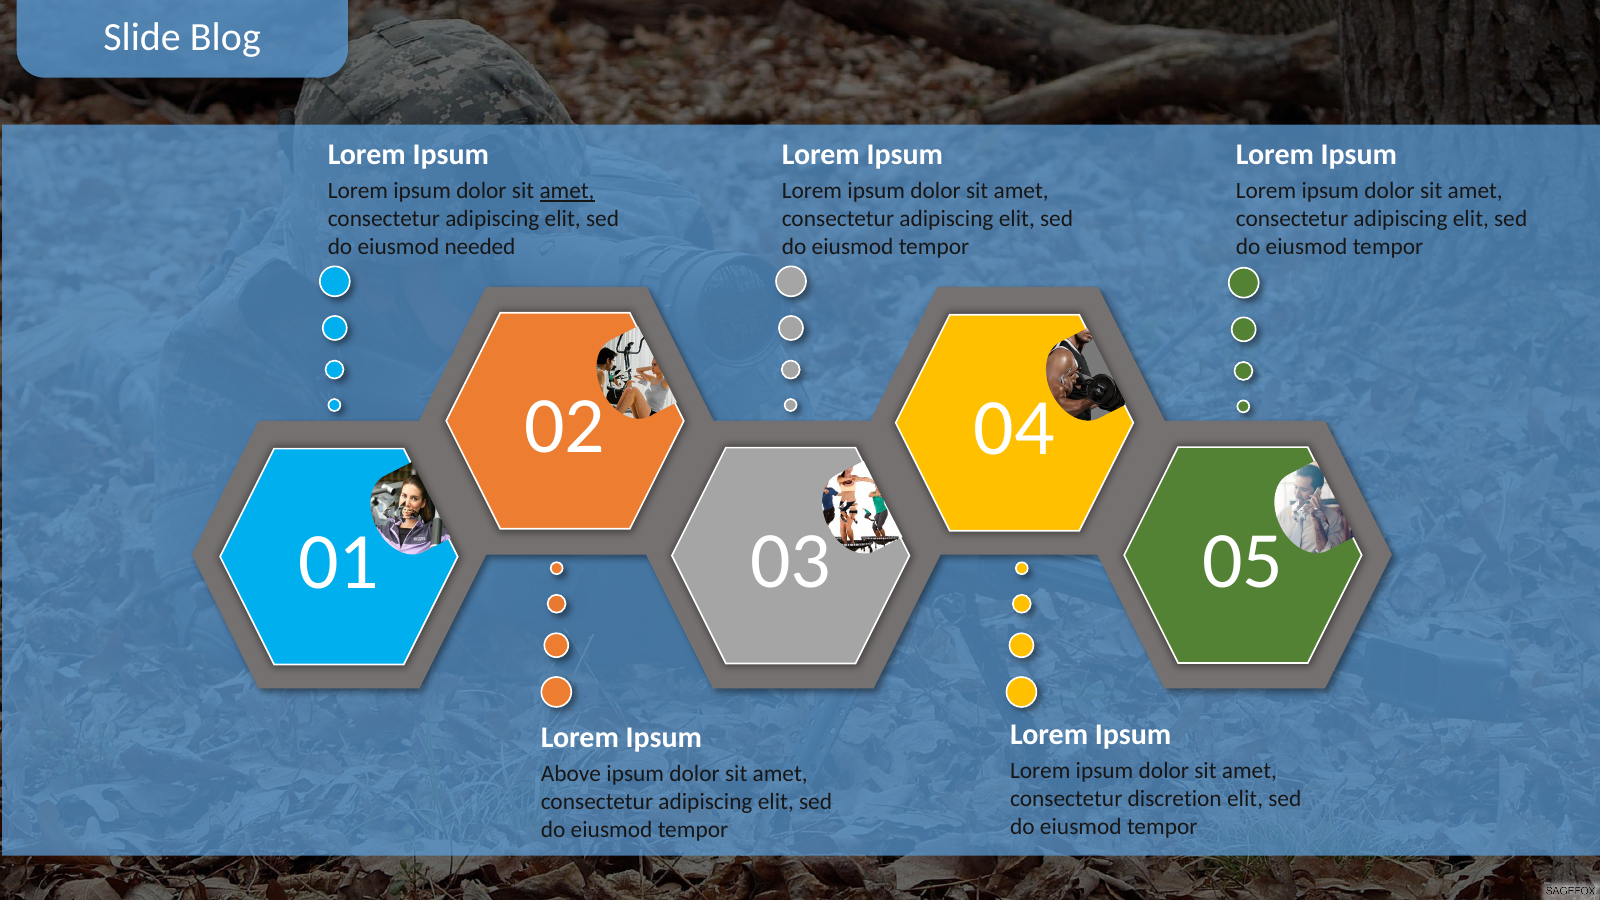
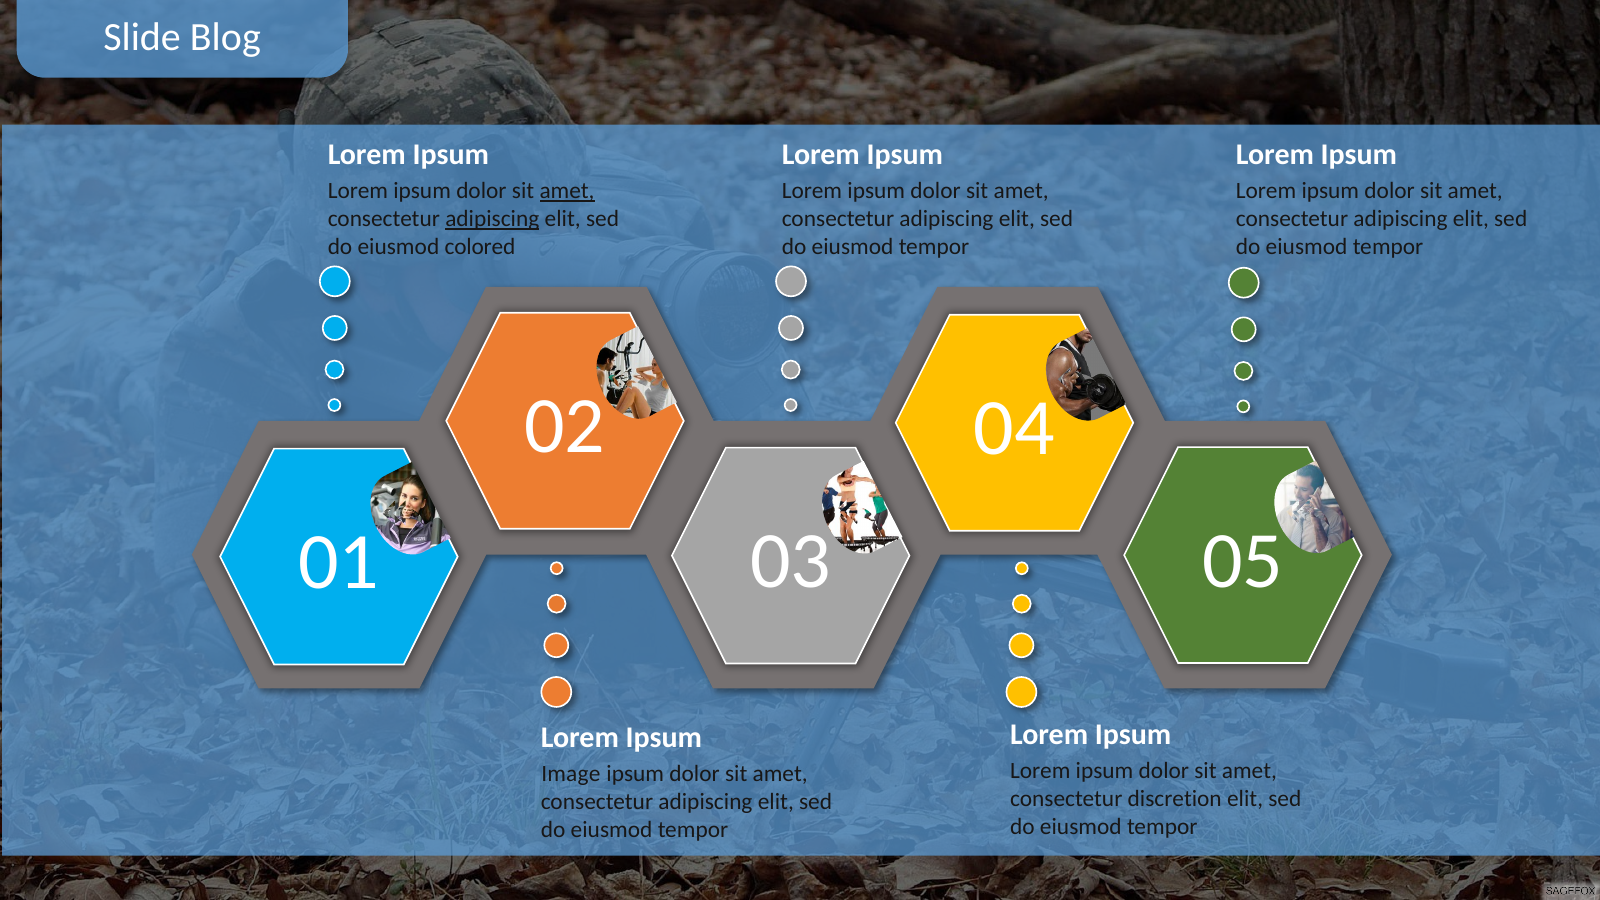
adipiscing underline: none -> present (492, 219)
needed: needed -> colored (480, 247)
Above: Above -> Image (571, 774)
